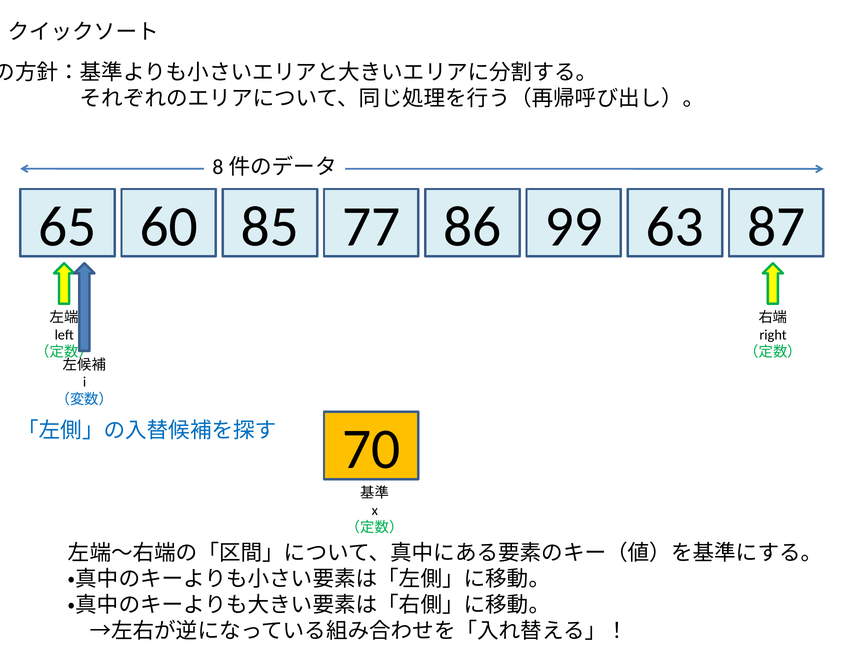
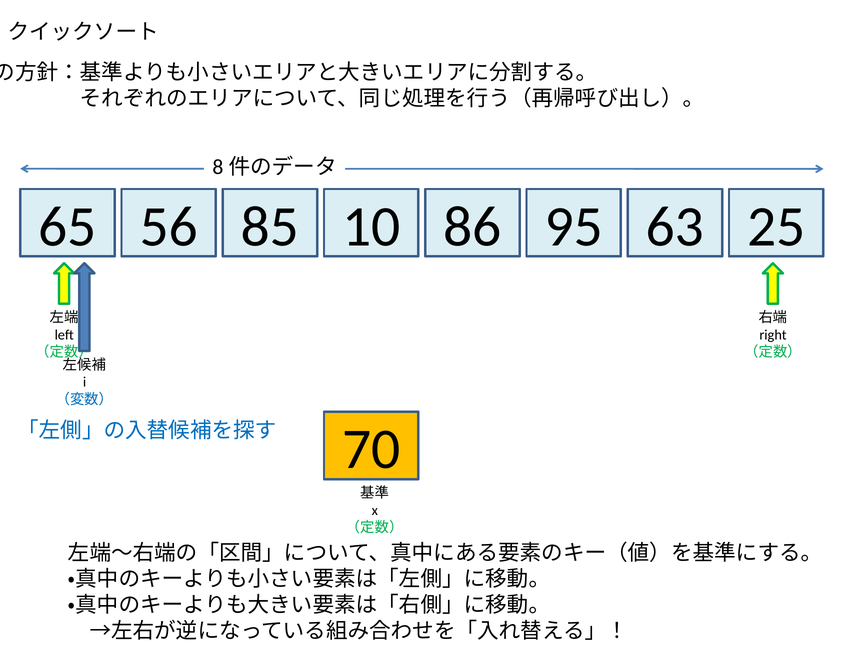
60: 60 -> 56 (169, 227)
77: 77 -> 10 (371, 227)
99: 99 -> 95 (574, 227)
87: 87 -> 25 (776, 227)
